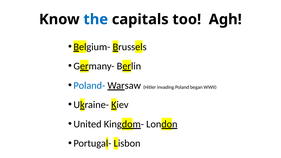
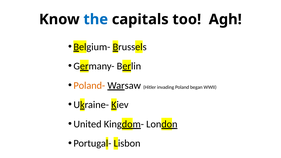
Poland- colour: blue -> orange (89, 86)
